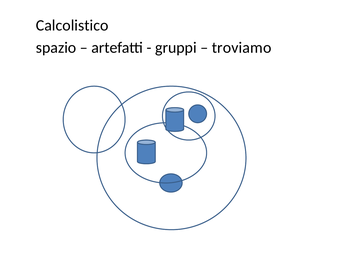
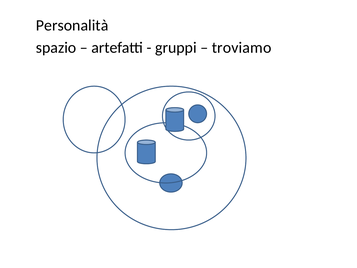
Calcolistico: Calcolistico -> Personalità (72, 25)
